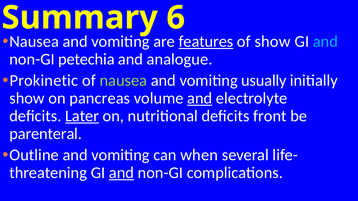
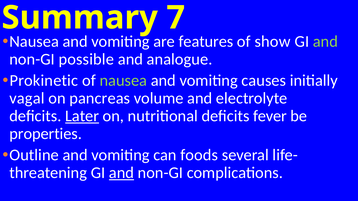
6: 6 -> 7 (176, 18)
features underline: present -> none (206, 42)
and colour: light blue -> light green (325, 42)
petechia: petechia -> possible (86, 59)
usually: usually -> causes (264, 81)
show: show -> vagal (27, 98)
and underline: present -> none (200, 98)
front: front -> fever (270, 116)
parenteral: parenteral -> properties (46, 134)
when: when -> foods (199, 155)
